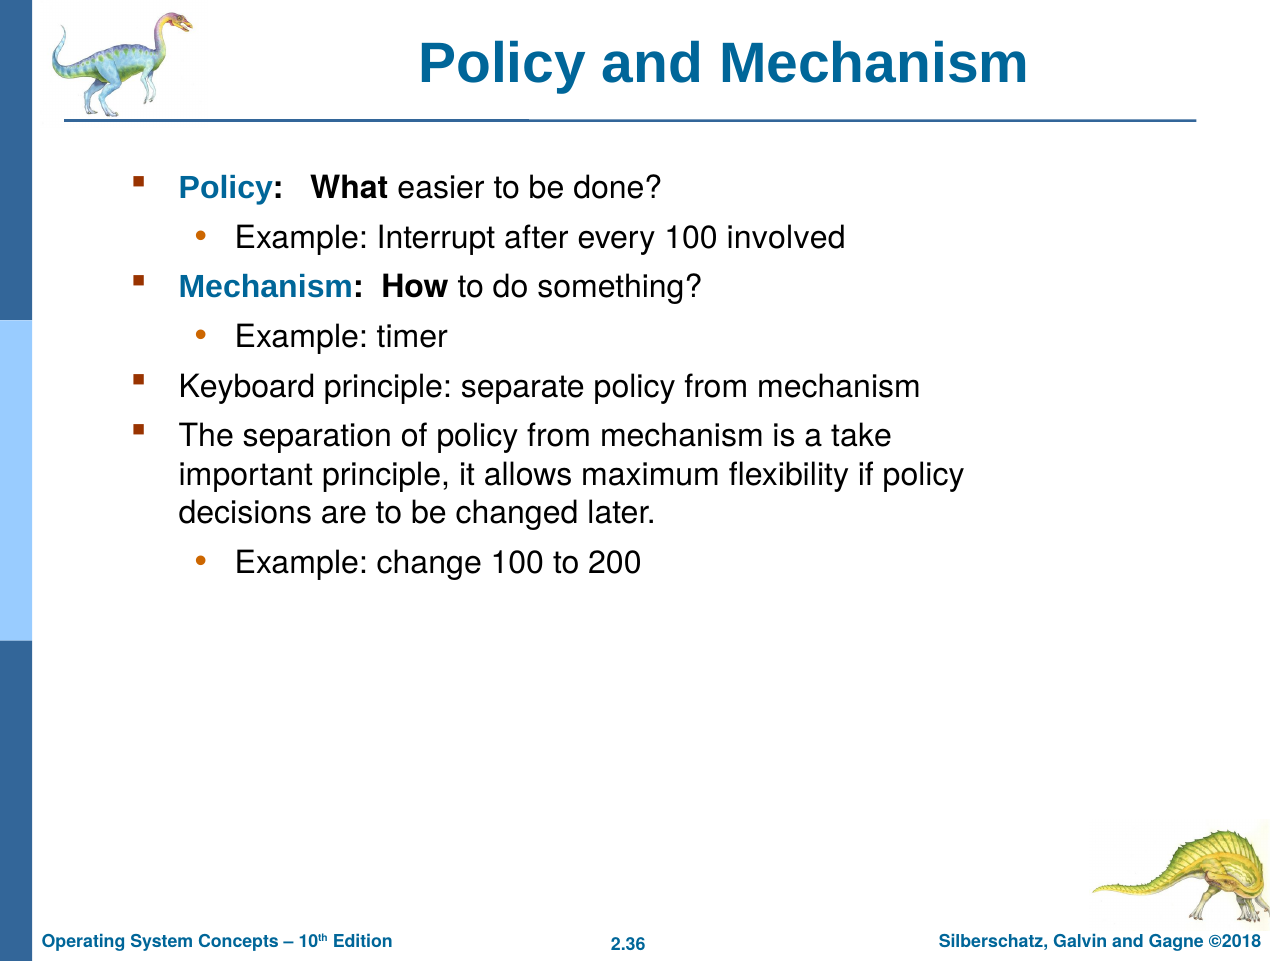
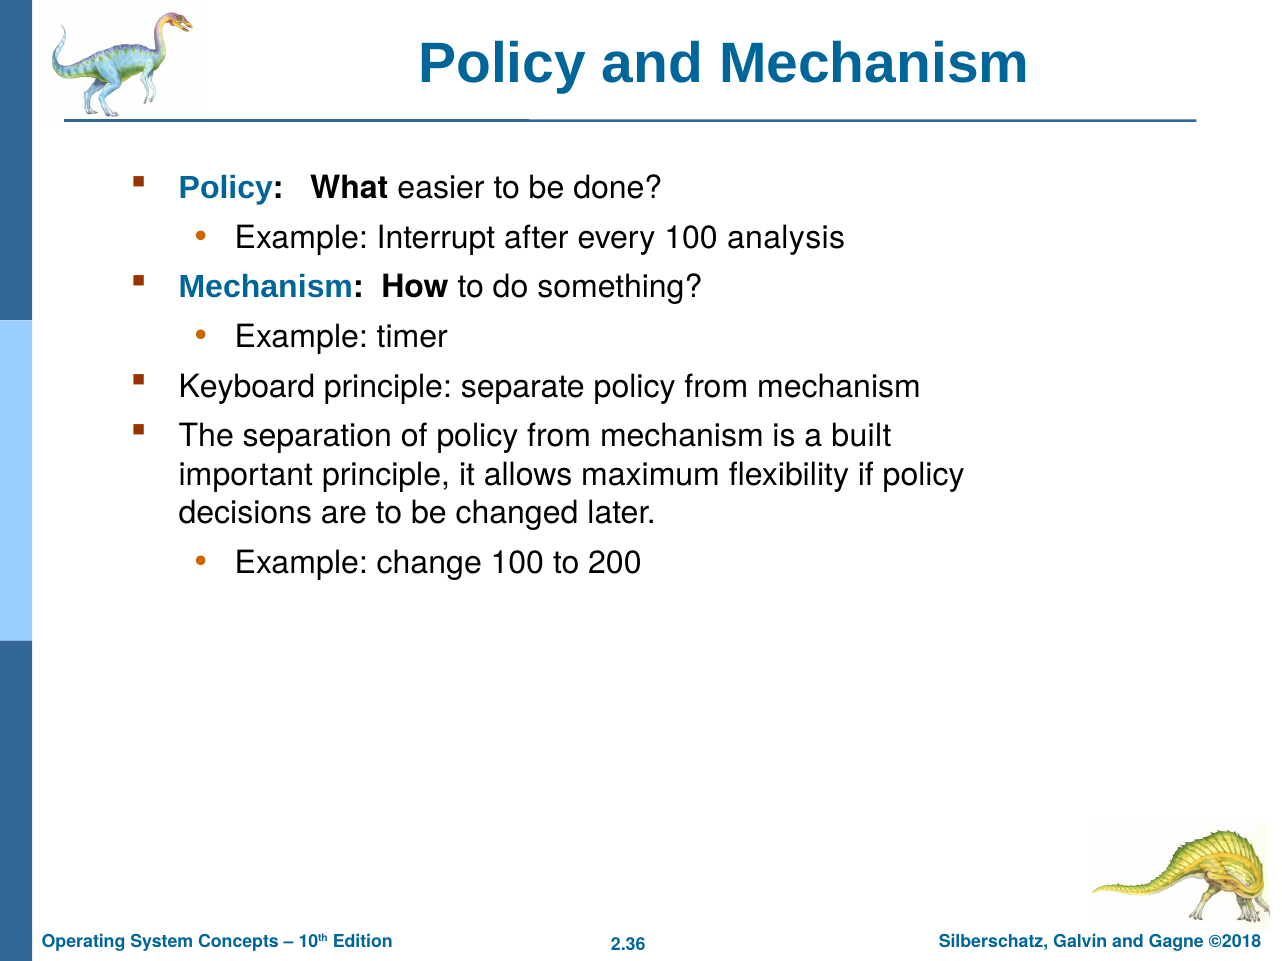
involved: involved -> analysis (786, 238)
take: take -> built (861, 436)
